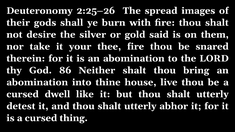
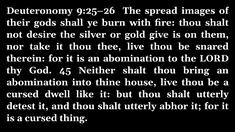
2:25–26: 2:25–26 -> 9:25–26 (96, 11)
said: said -> give (159, 35)
it your: your -> thou (80, 47)
thee fire: fire -> live (136, 47)
86: 86 -> 45 (65, 70)
